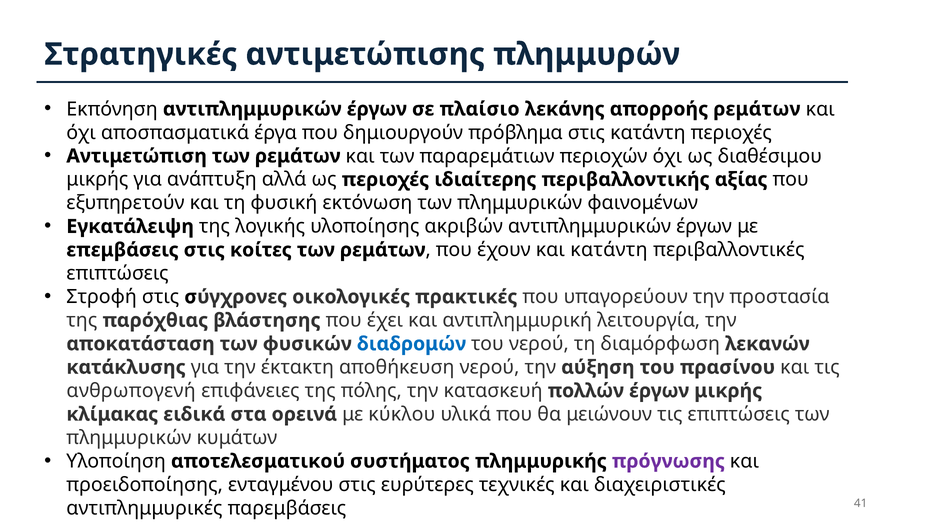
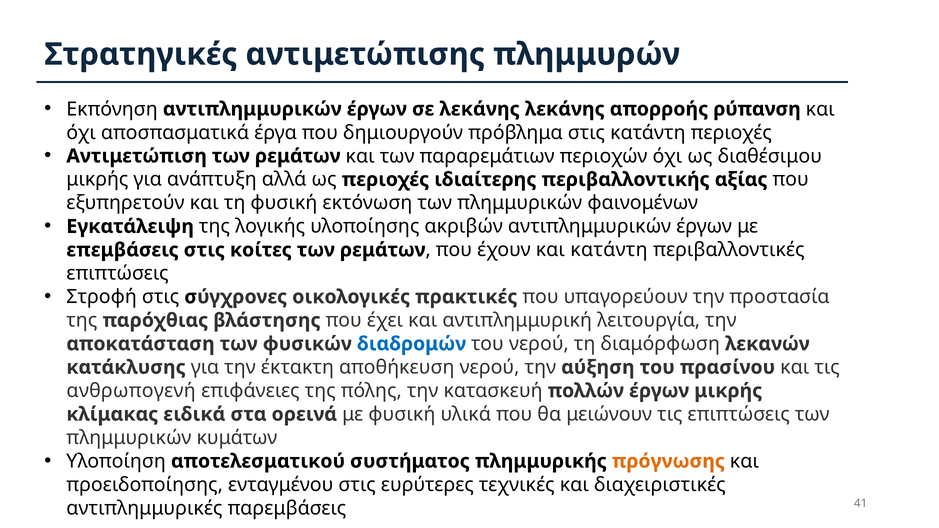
σε πλαίσιο: πλαίσιο -> λεκάνης (480, 109)
απορροής ρεμάτων: ρεμάτων -> ρύπανση (757, 109)
με κύκλου: κύκλου -> φυσική (402, 414)
πρόγνωσης colour: purple -> orange (668, 461)
